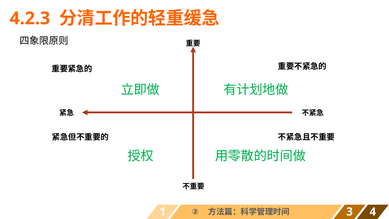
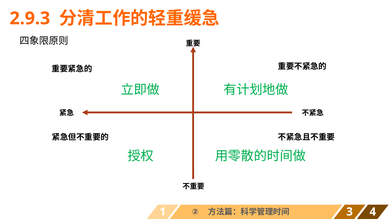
4.2.3: 4.2.3 -> 2.9.3 (30, 18)
